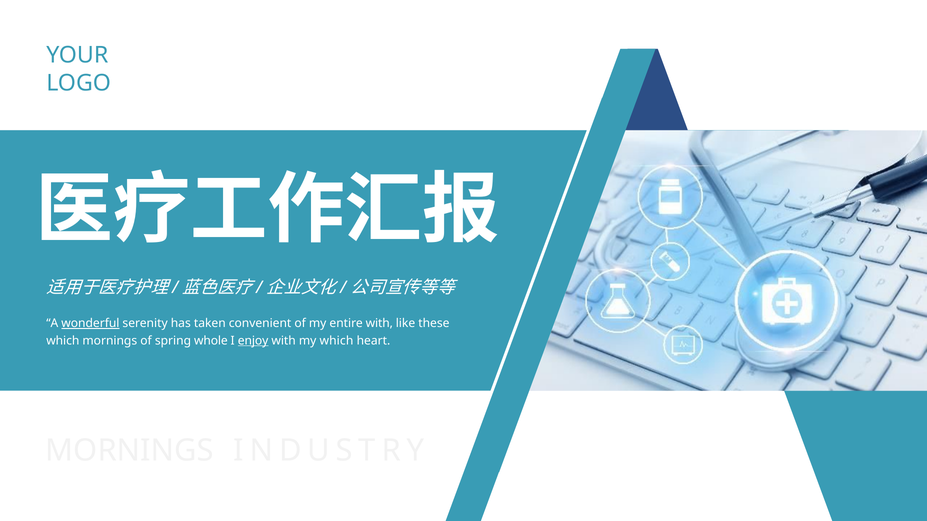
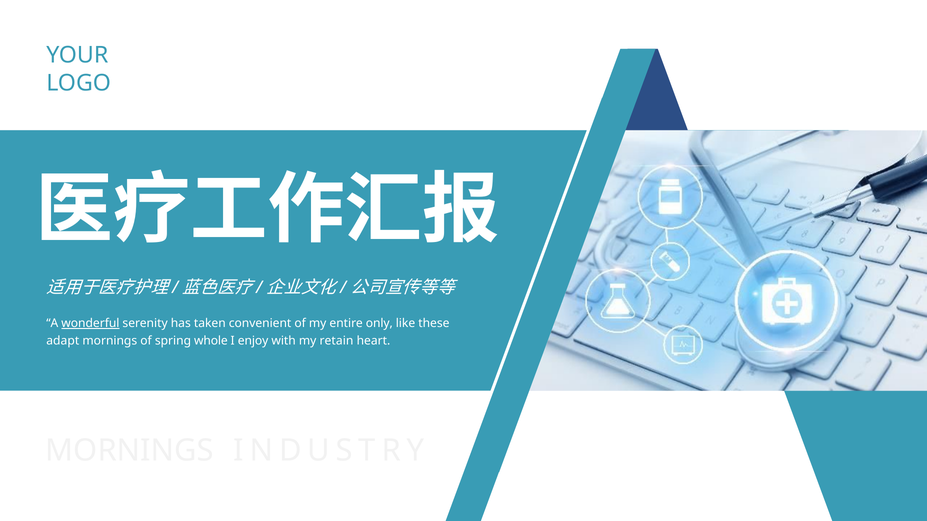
entire with: with -> only (379, 324)
which: which -> adapt (63, 341)
enjoy underline: present -> none (253, 341)
my which: which -> retain (336, 341)
